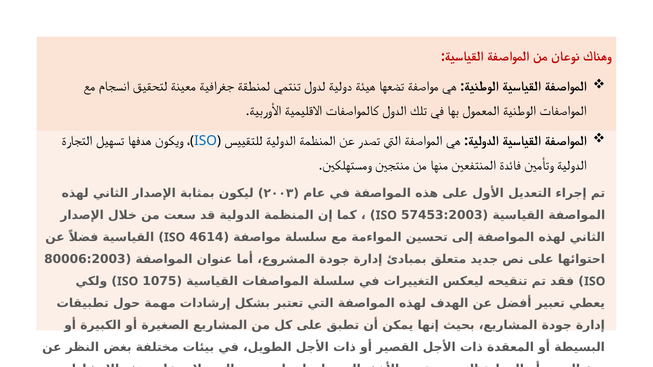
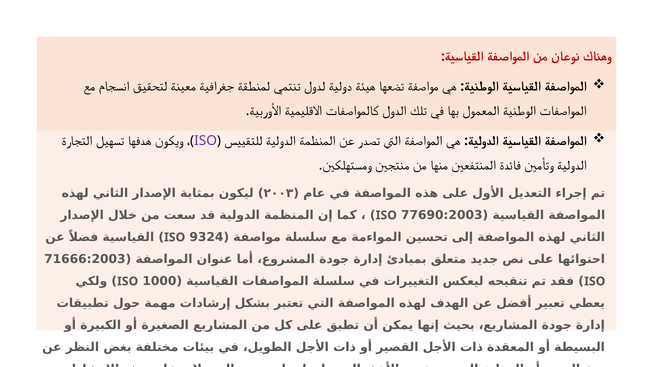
ISO colour: blue -> purple (206, 141)
57453:2003: 57453:2003 -> 77690:2003 (442, 215)
4614: 4614 -> 9324 (206, 237)
80006:2003: 80006:2003 -> 71666:2003 (85, 260)
1075: 1075 -> 1000 (159, 282)
